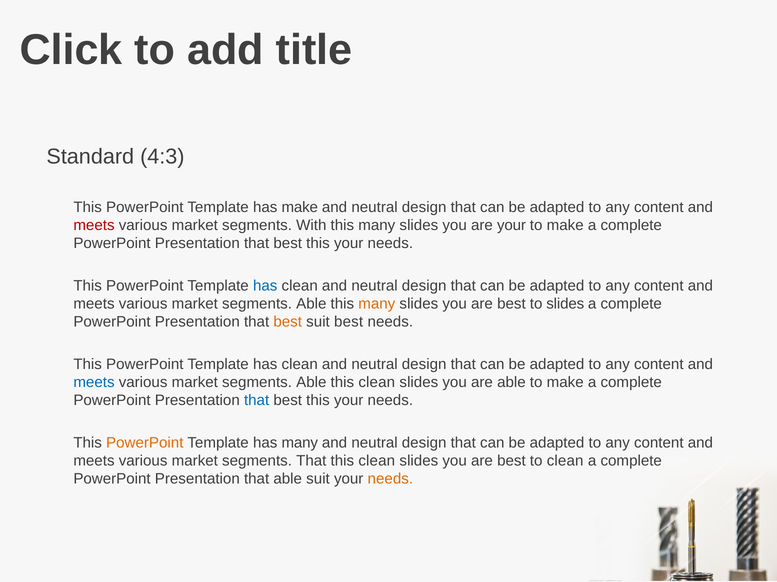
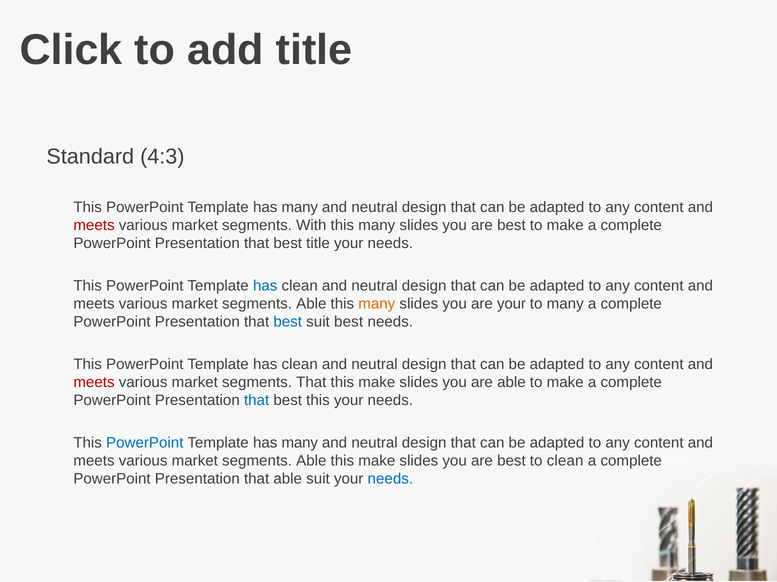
make: make -> many (300, 207)
your: your -> best (511, 226)
this: this -> title (318, 244)
best: best -> your (511, 304)
to slides: slides -> many (565, 304)
best colour: orange -> blue (288, 322)
meets colour: blue -> red (94, 383)
Able: Able -> That (311, 383)
clean: clean -> make (377, 383)
PowerPoint colour: orange -> blue (145, 443)
That: That -> Able (311, 461)
clean: clean -> make (377, 461)
needs colour: orange -> blue (390, 480)
